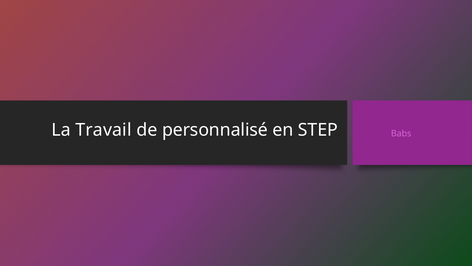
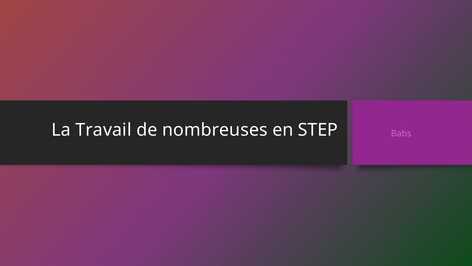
personnalisé: personnalisé -> nombreuses (215, 130)
